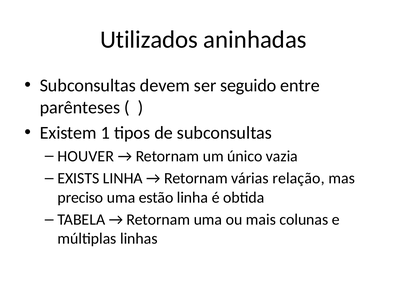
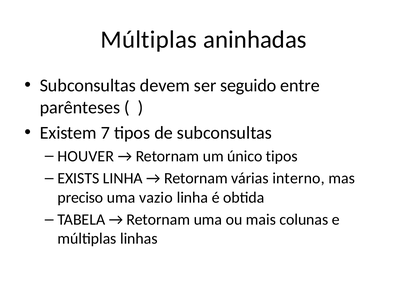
Utilizados: Utilizados -> Múltiplas (149, 39)
1: 1 -> 7 (105, 132)
único vazia: vazia -> tipos (282, 156)
relação: relação -> interno (298, 178)
estão: estão -> vazio (156, 197)
